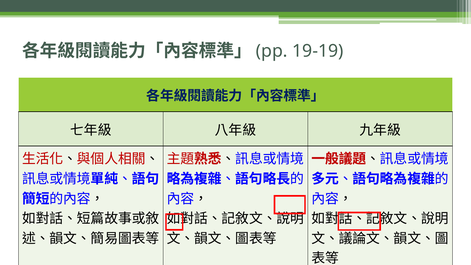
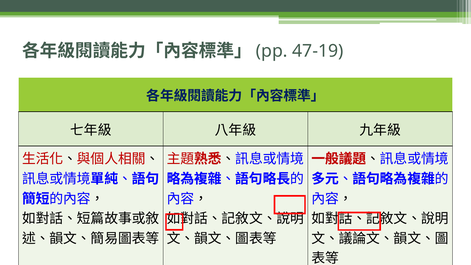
19-19: 19-19 -> 47-19 (318, 51)
